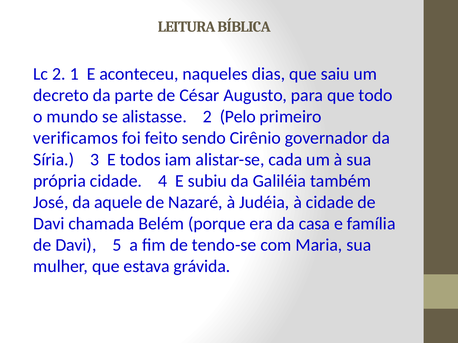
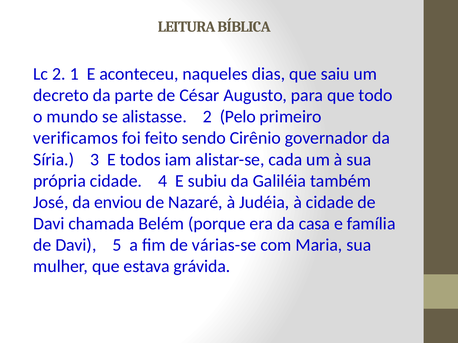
aquele: aquele -> enviou (118, 202)
tendo-se: tendo-se -> várias-se (224, 245)
